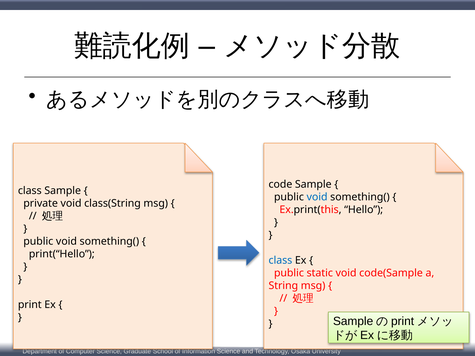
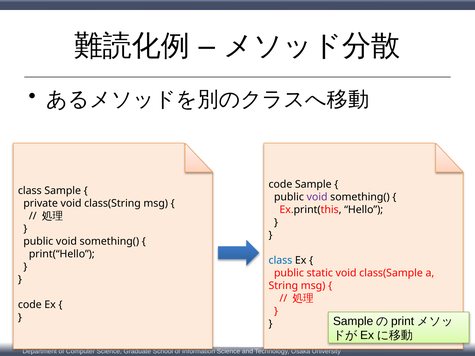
void colour: blue -> purple (317, 197)
code(Sample: code(Sample -> class(Sample (391, 273)
print: print -> code (30, 305)
